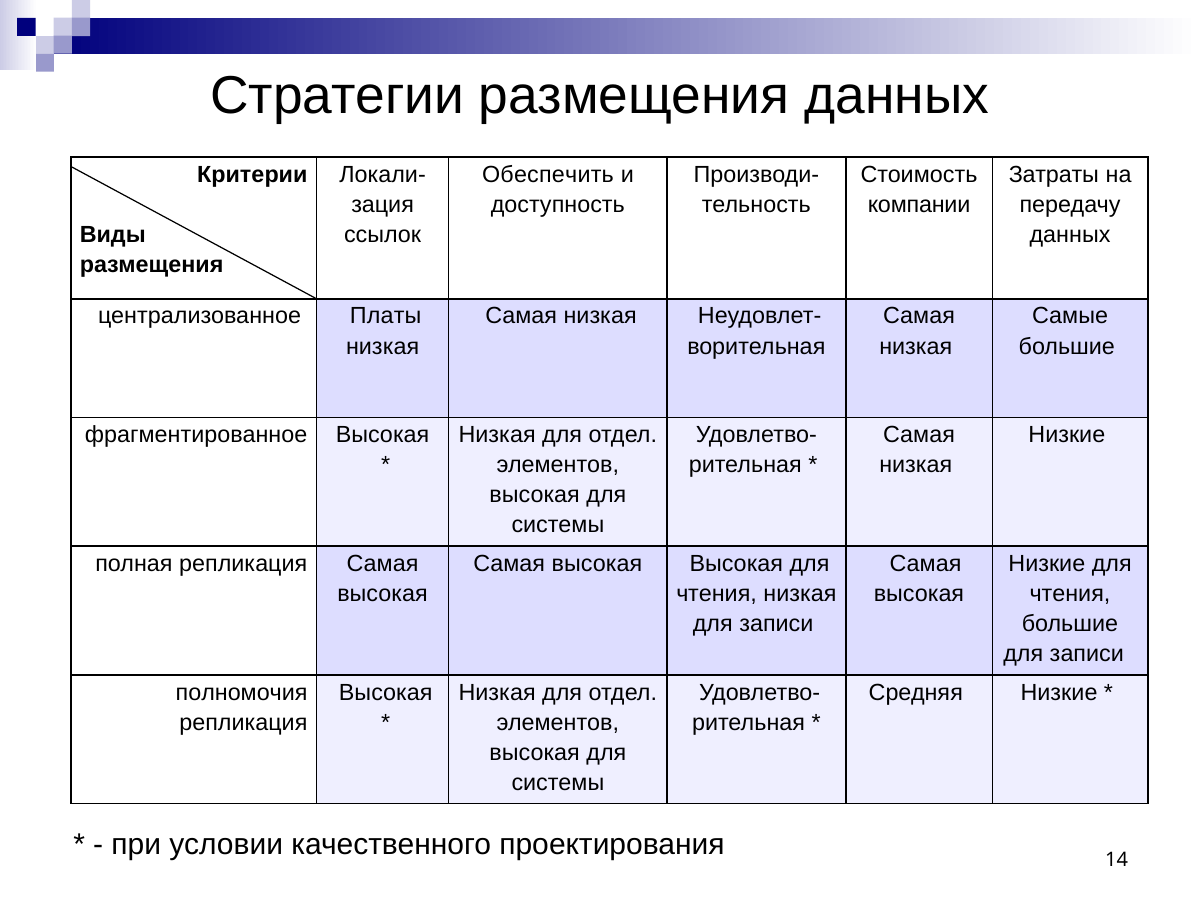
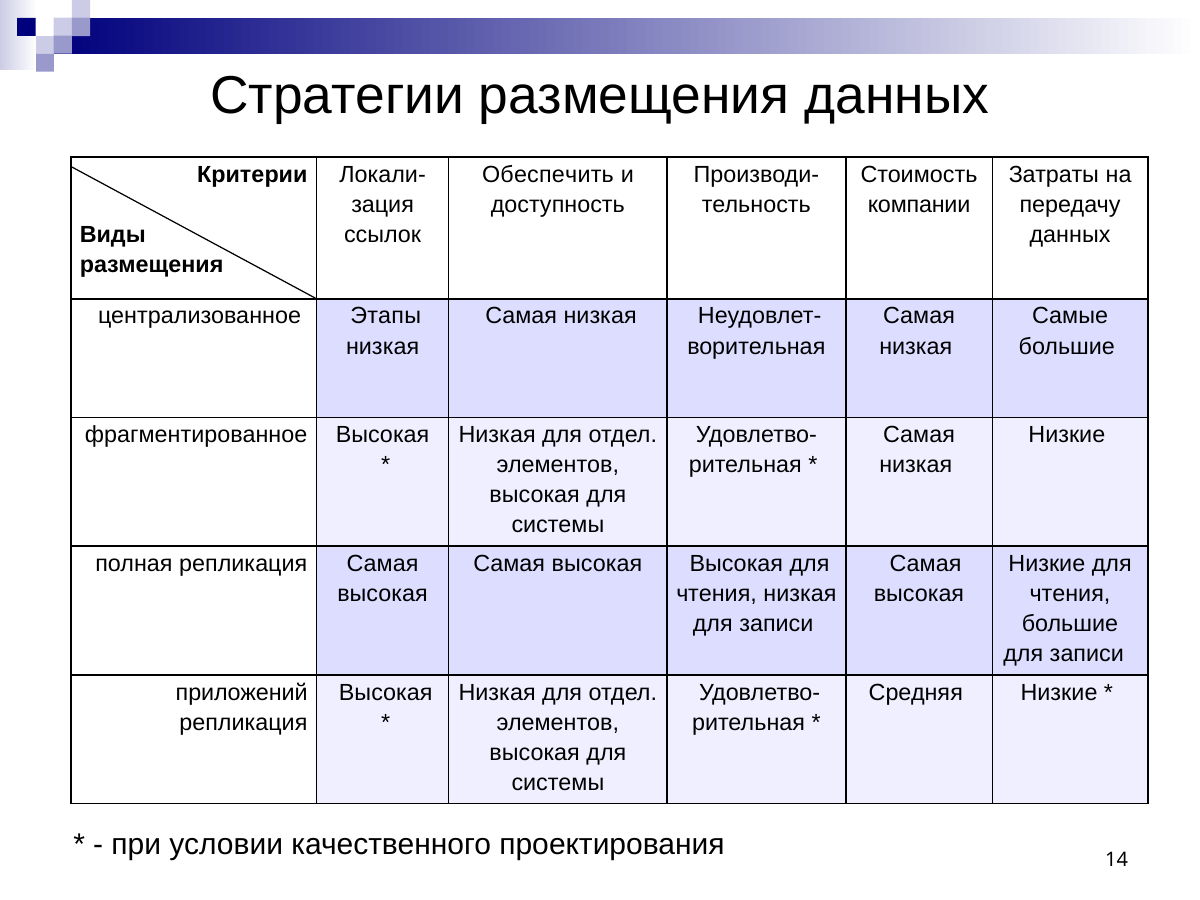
Платы: Платы -> Этапы (386, 316)
полномочия: полномочия -> приложений (242, 692)
